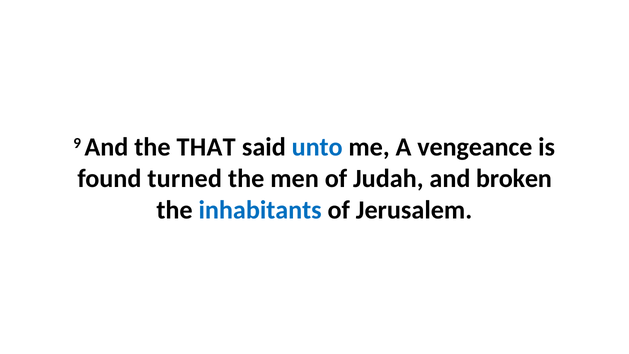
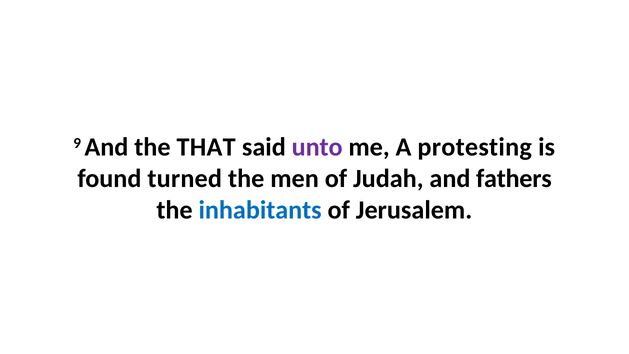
unto colour: blue -> purple (317, 147)
vengeance: vengeance -> protesting (475, 147)
broken: broken -> fathers (514, 179)
